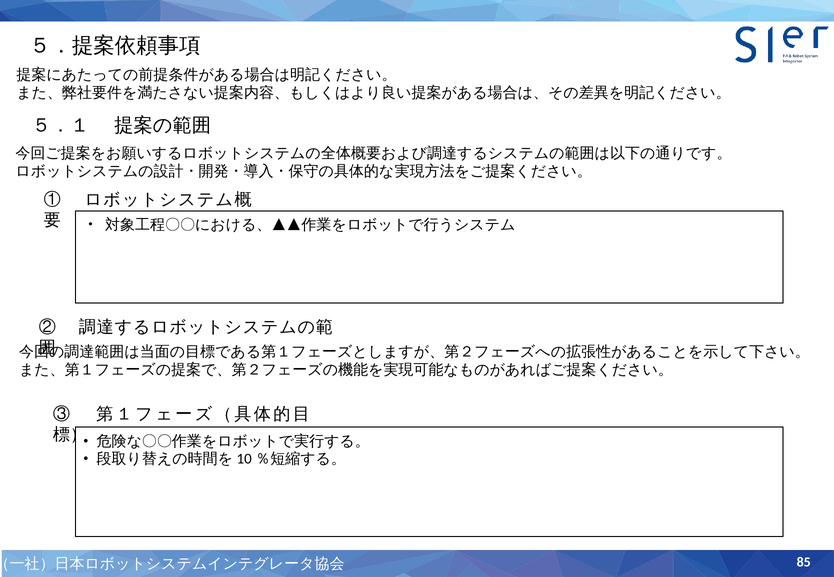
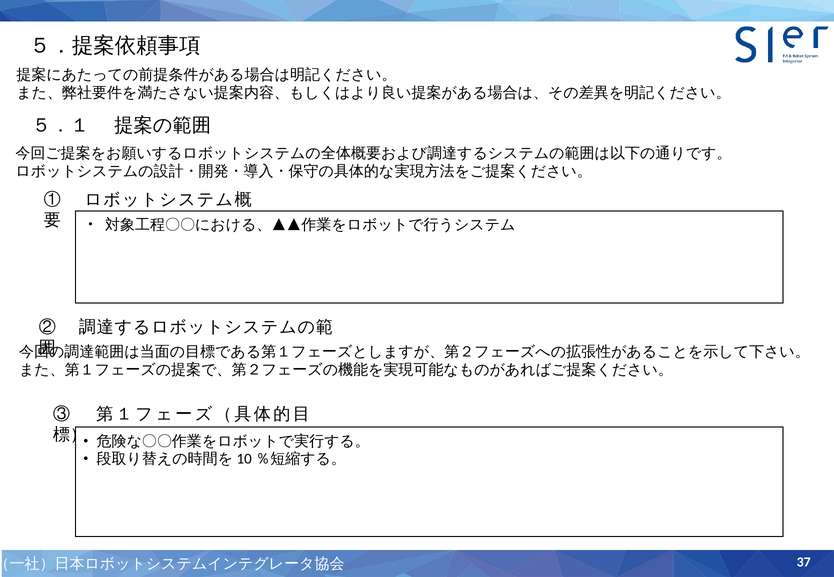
85: 85 -> 37 (804, 563)
